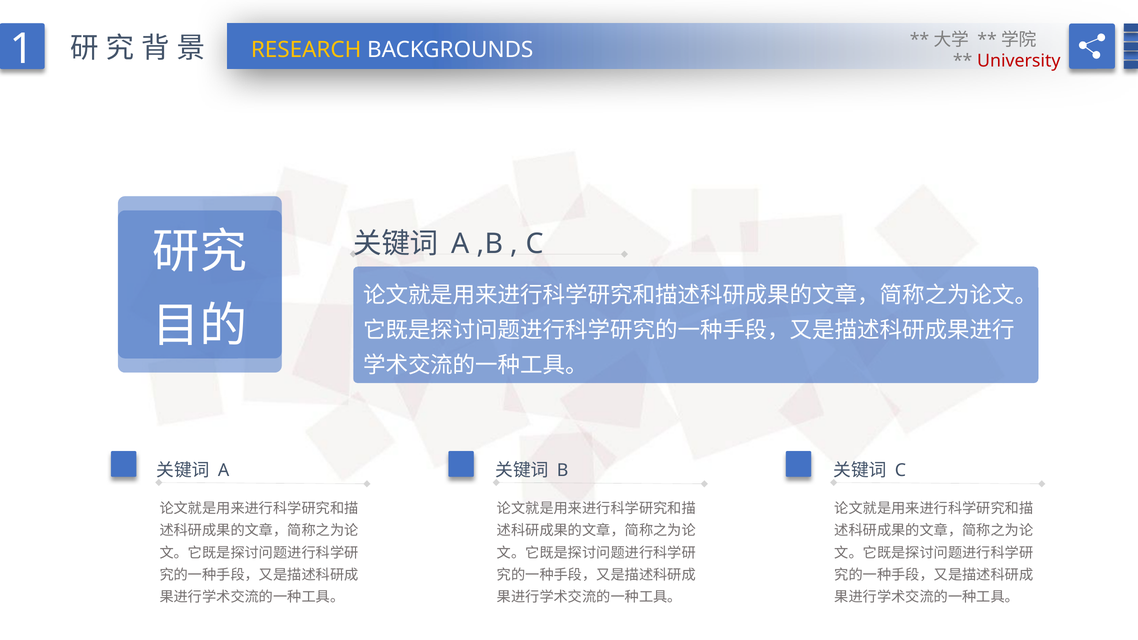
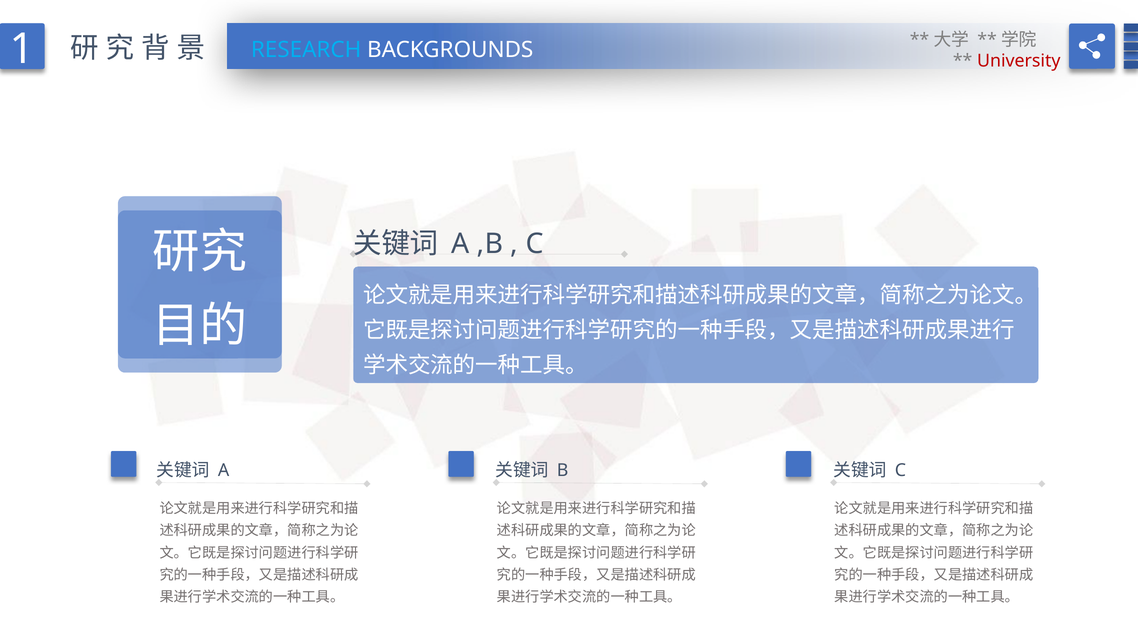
RESEARCH colour: yellow -> light blue (306, 50)
